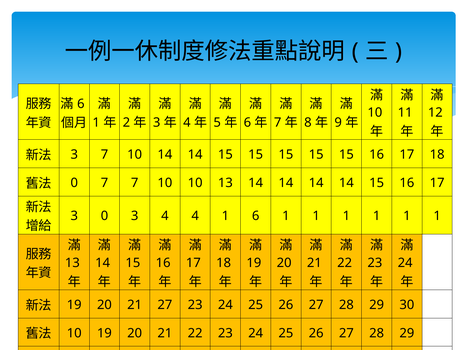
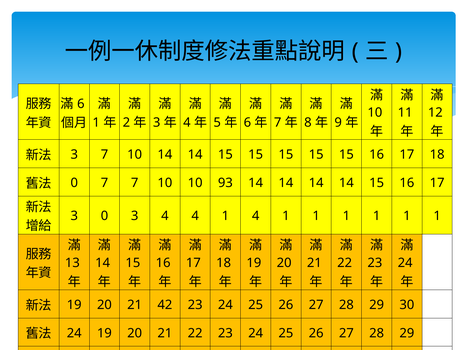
10 13: 13 -> 93 (225, 183)
1 6: 6 -> 4 (256, 216)
21 27: 27 -> 42 (165, 305)
10: 10 -> 24 (74, 333)
